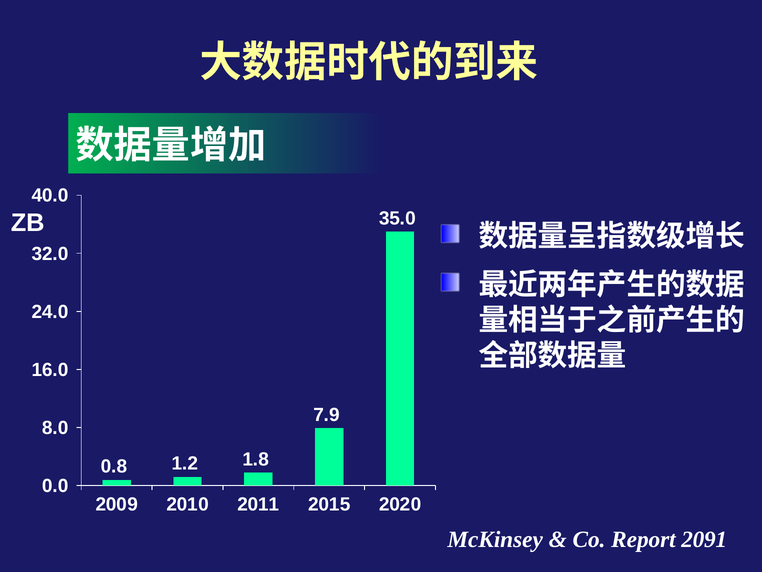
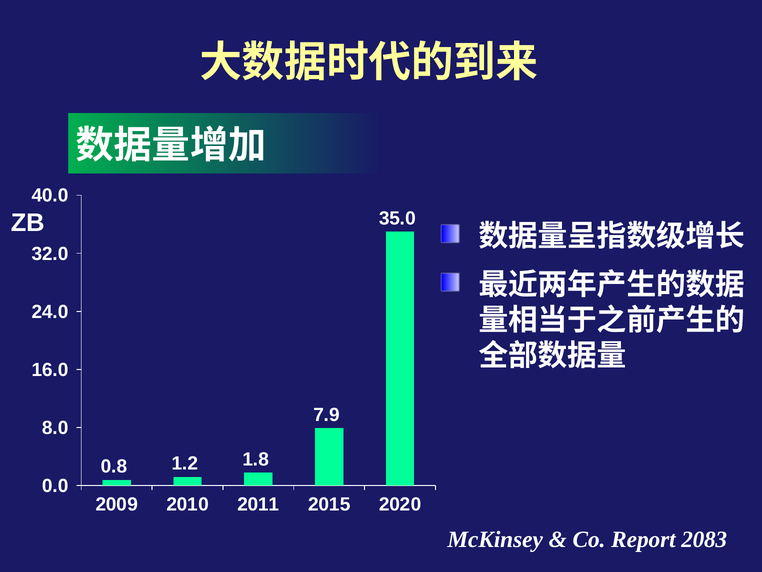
2091: 2091 -> 2083 (704, 539)
